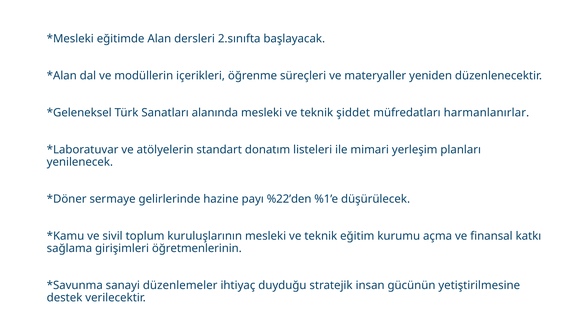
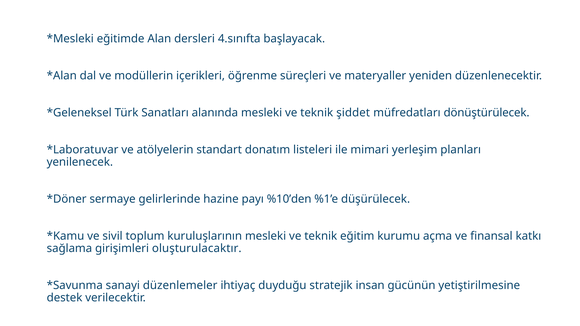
2.sınıfta: 2.sınıfta -> 4.sınıfta (239, 39)
harmanlanırlar: harmanlanırlar -> dönüştürülecek (487, 113)
%22’den: %22’den -> %10’den (289, 199)
öğretmenlerinin: öğretmenlerinin -> oluşturulacaktır (197, 249)
